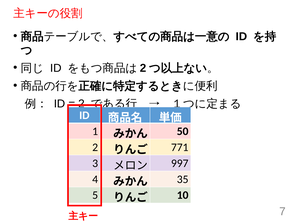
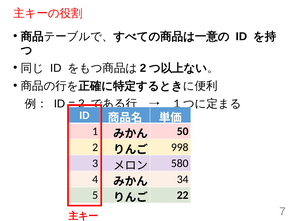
771: 771 -> 998 (180, 147)
997: 997 -> 580 (180, 163)
35: 35 -> 34 (183, 179)
10: 10 -> 22 (183, 195)
